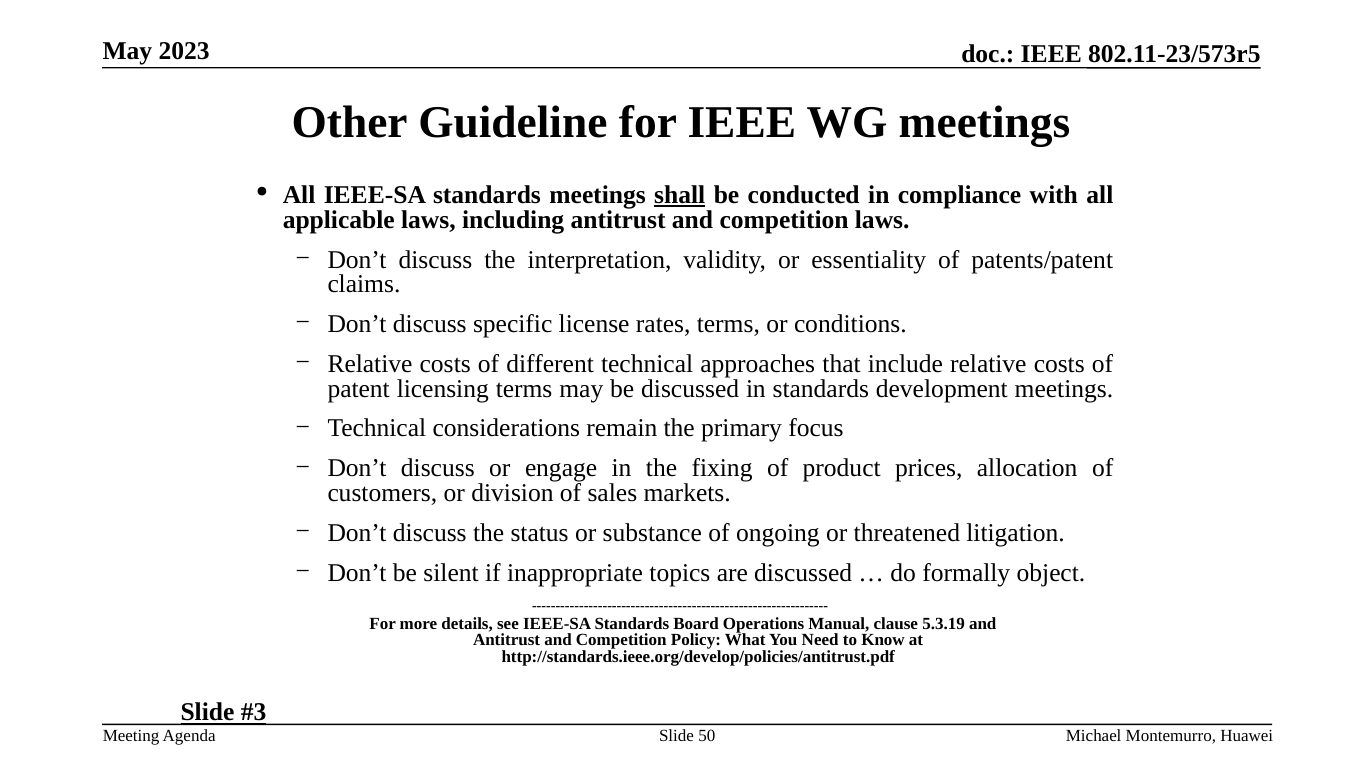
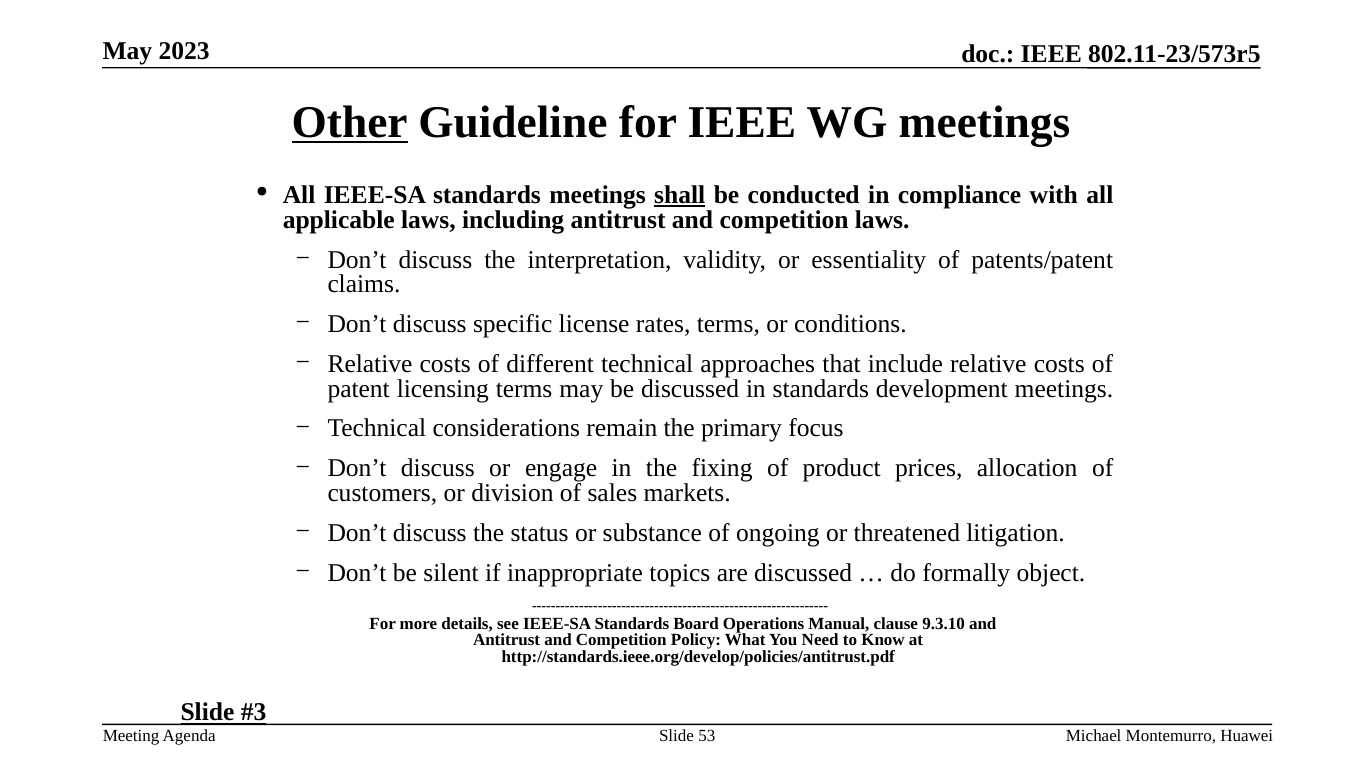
Other underline: none -> present (350, 122)
5.3.19: 5.3.19 -> 9.3.10 (944, 623)
50: 50 -> 53 (707, 735)
